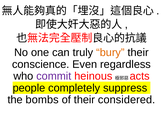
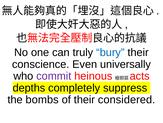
bury colour: orange -> blue (110, 52)
regardless: regardless -> universally (125, 64)
people: people -> depths (29, 87)
